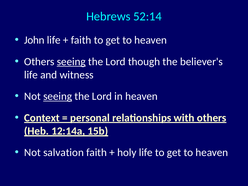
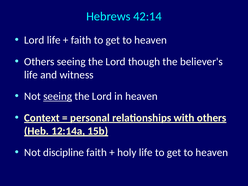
52:14: 52:14 -> 42:14 (148, 16)
John: John -> Lord (34, 40)
seeing underline: present -> none (71, 62)
salvation: salvation -> discipline (64, 153)
